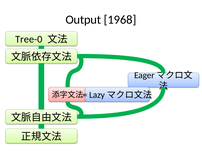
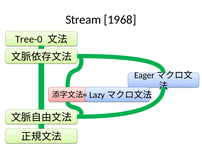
Output: Output -> Stream (83, 20)
